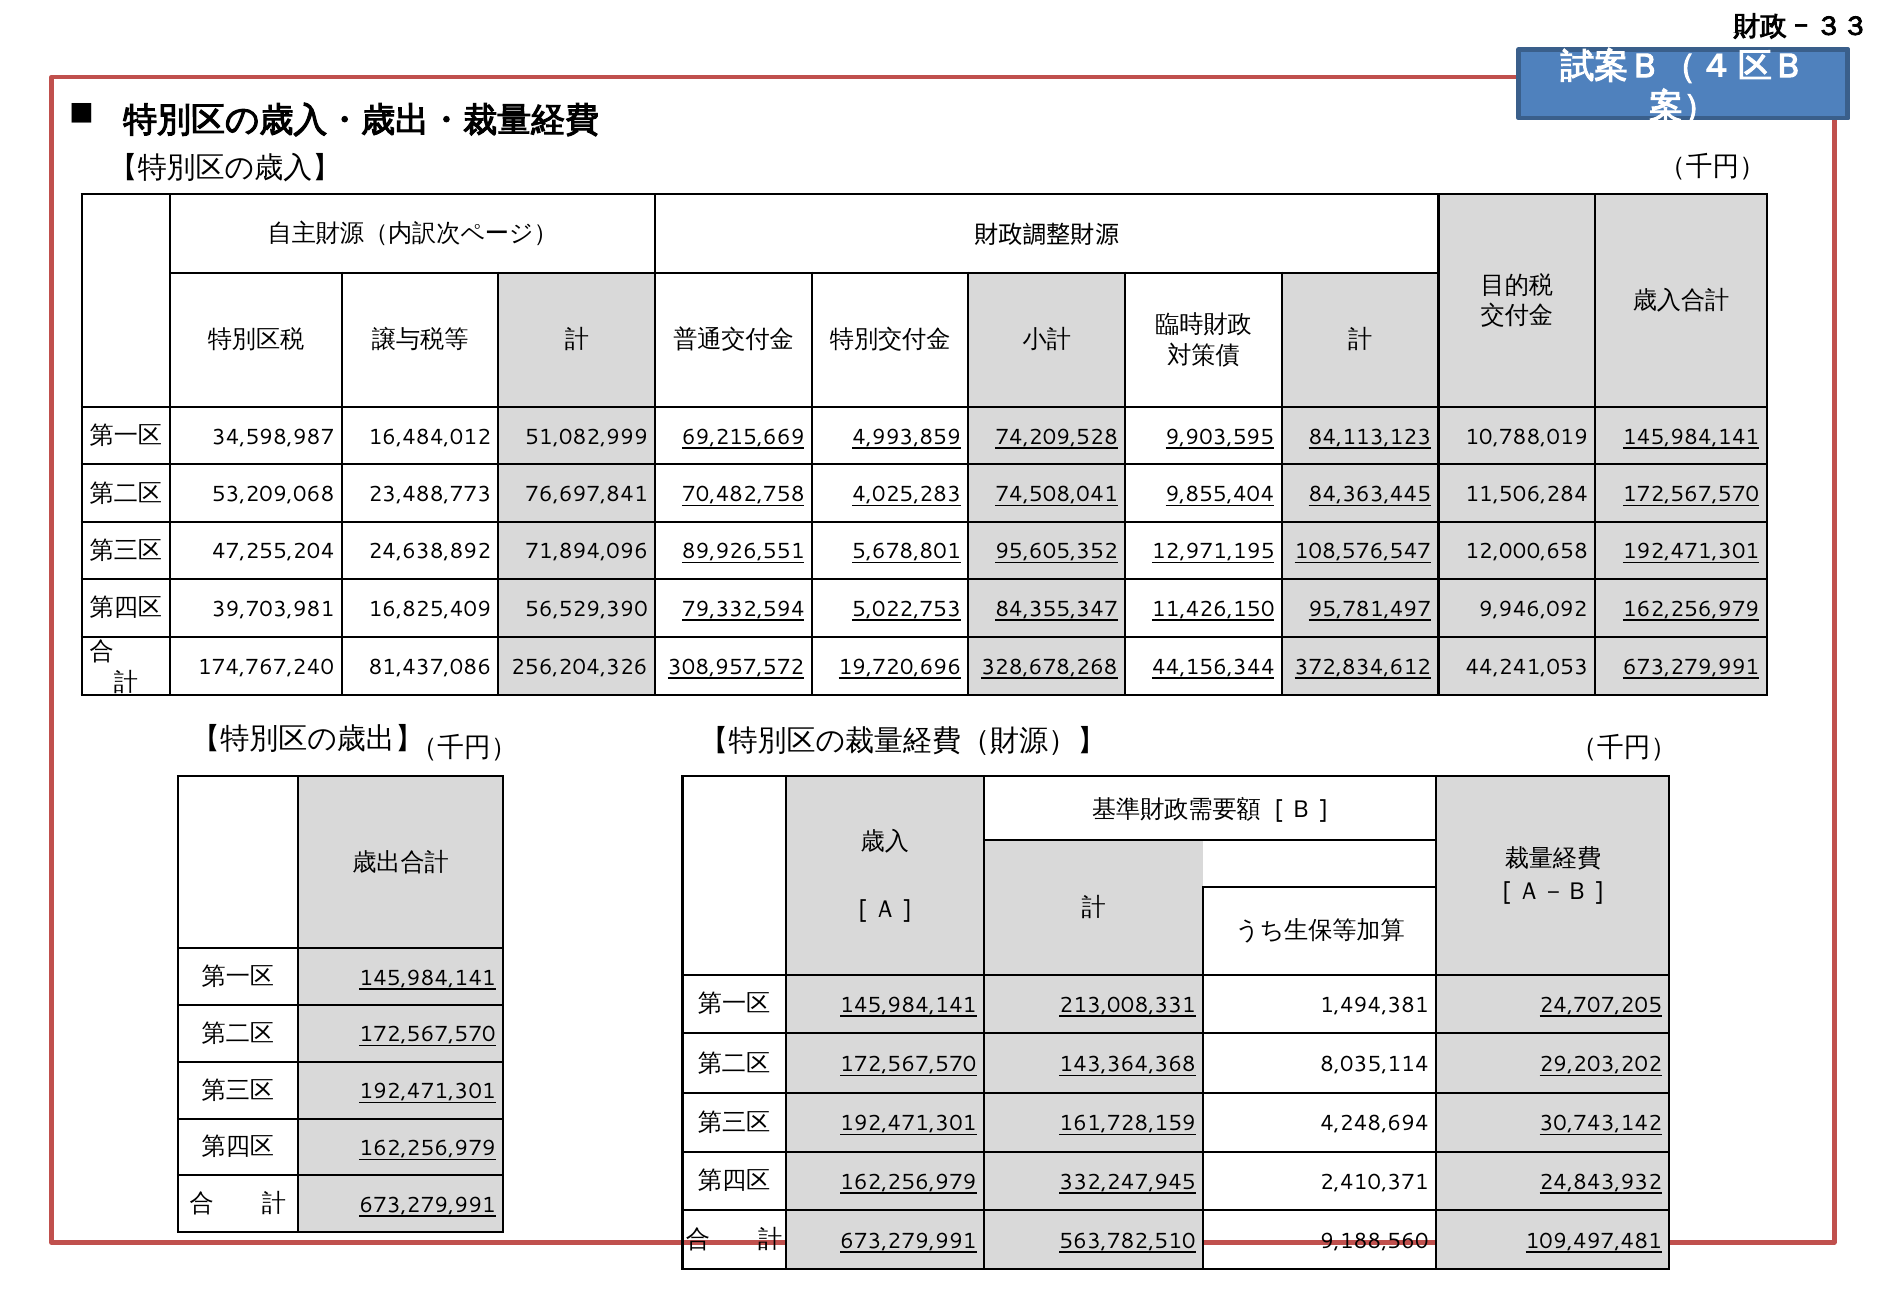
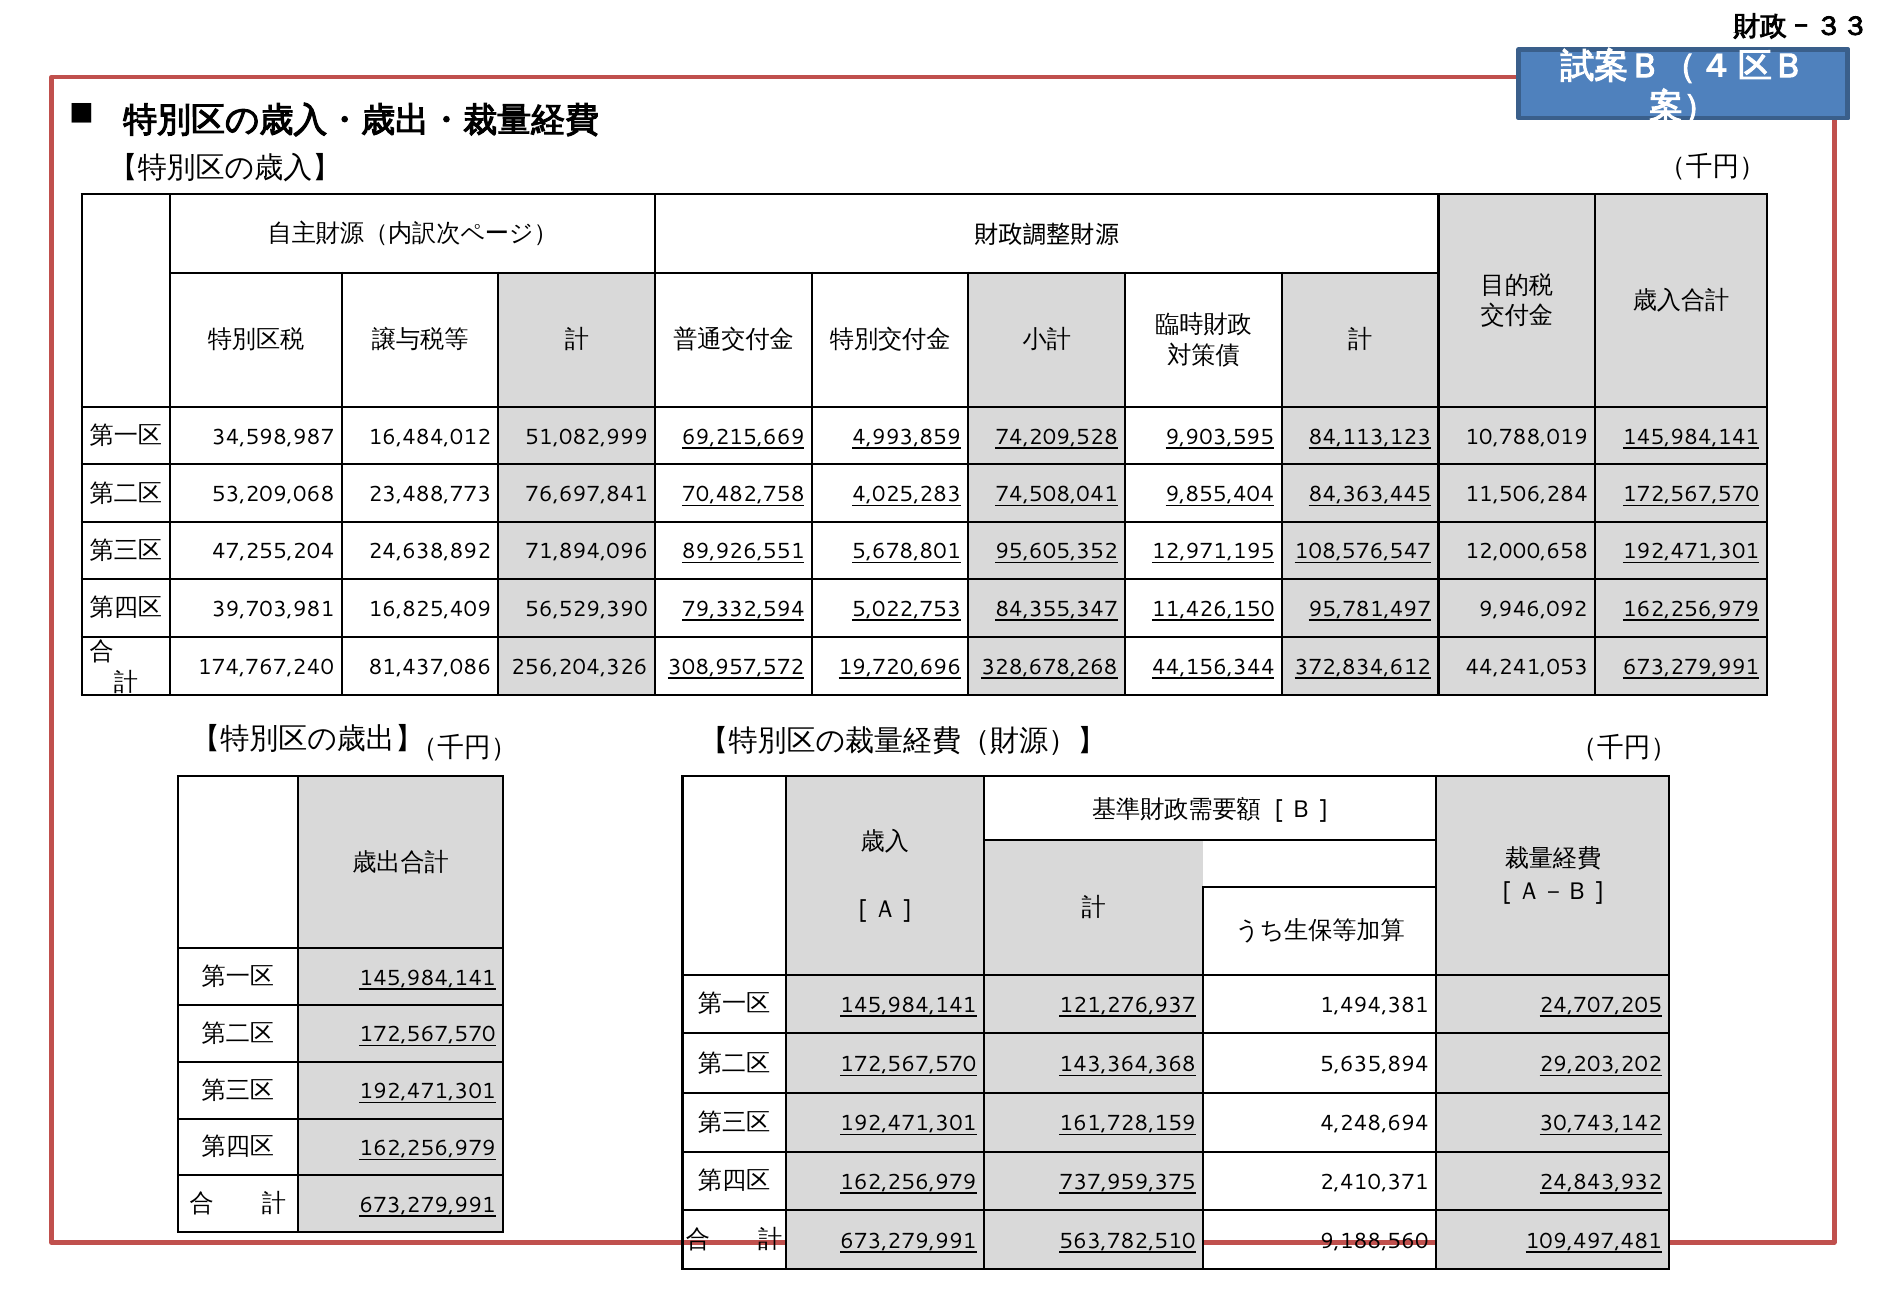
213,008,331: 213,008,331 -> 121,276,937 (1128, 1005)
8,035,114: 8,035,114 -> 5,635,894 (1374, 1064)
332,247,945: 332,247,945 -> 737,959,375 (1128, 1182)
